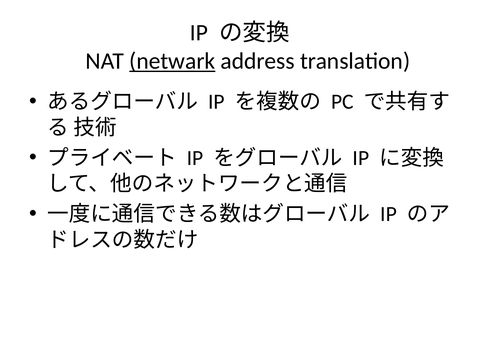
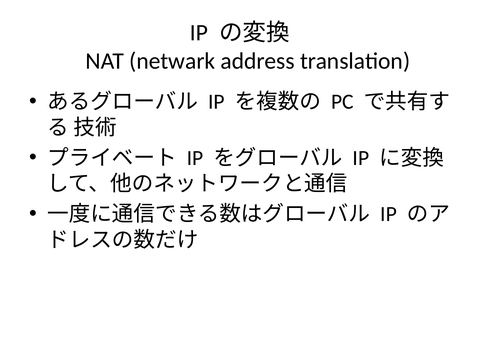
netwark underline: present -> none (172, 61)
